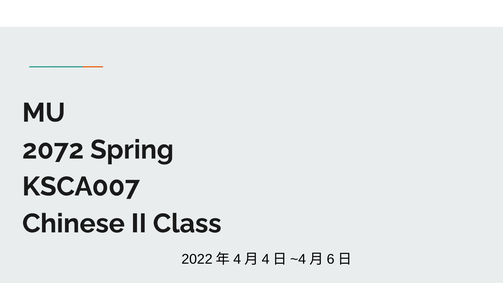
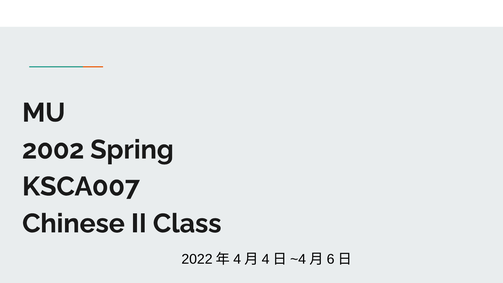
2072: 2072 -> 2002 (53, 150)
